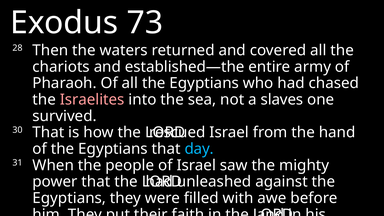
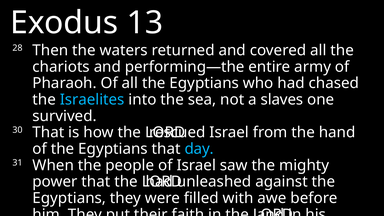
73: 73 -> 13 (145, 23)
established—the: established—the -> performing—the (185, 67)
Israelites colour: pink -> light blue (92, 100)
